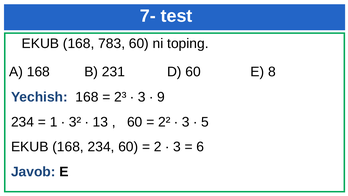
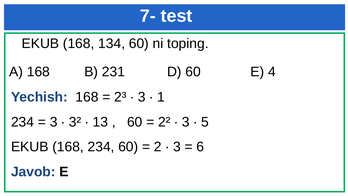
783: 783 -> 134 (112, 43)
8: 8 -> 4 (272, 72)
9: 9 -> 1 (161, 97)
1: 1 -> 3 (54, 122)
